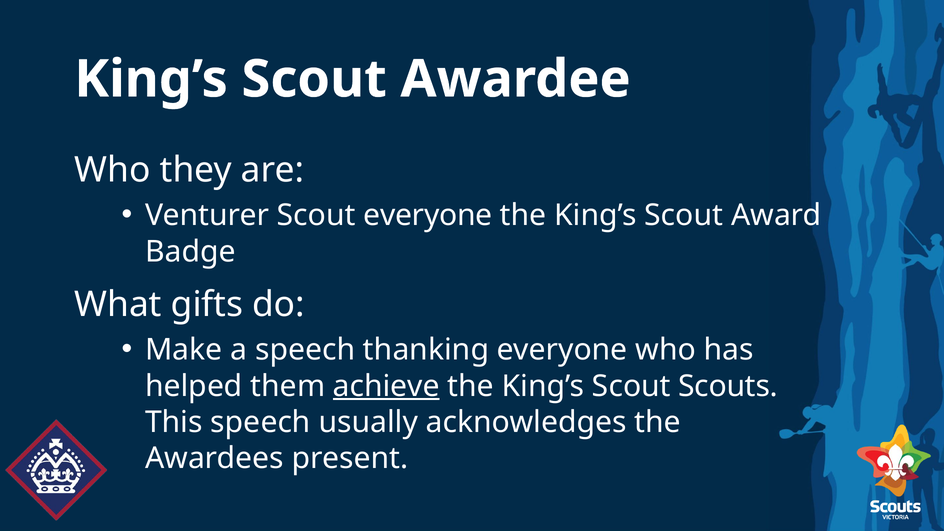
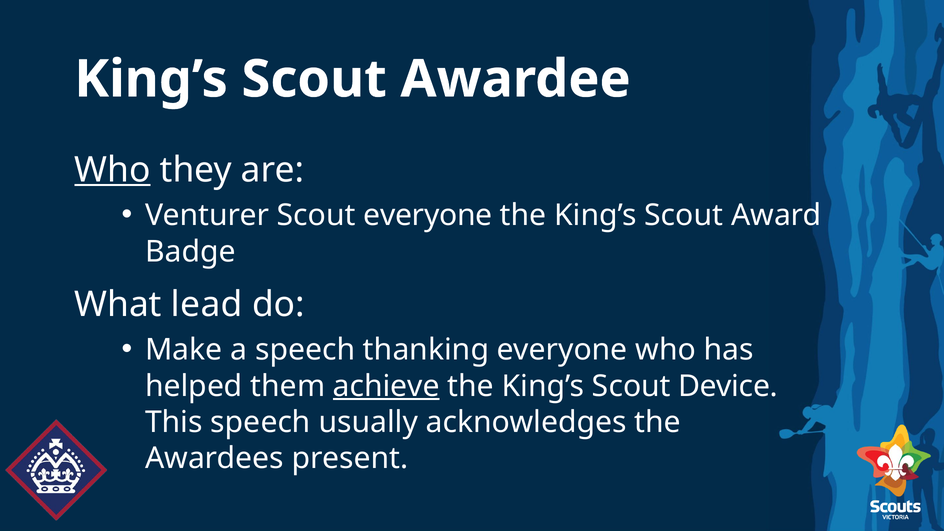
Who underline: none -> present (112, 170)
gifts: gifts -> lead (207, 304)
Scouts: Scouts -> Device (728, 386)
